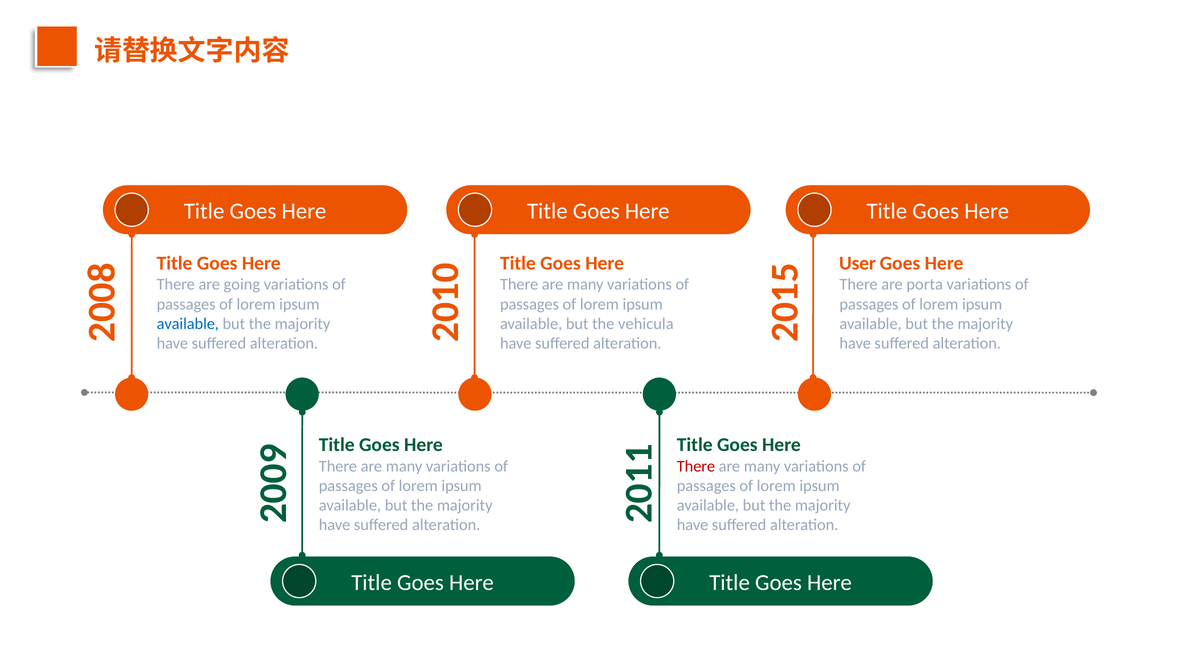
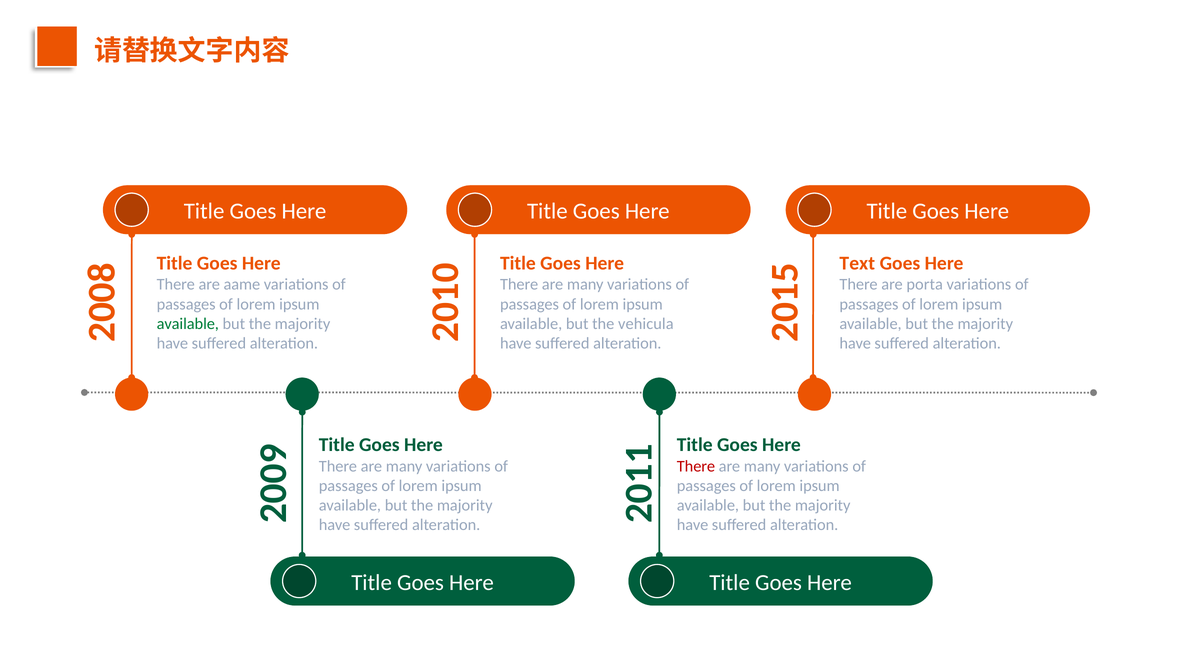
User: User -> Text (857, 263)
going: going -> aame (242, 285)
available colour: blue -> green (188, 324)
